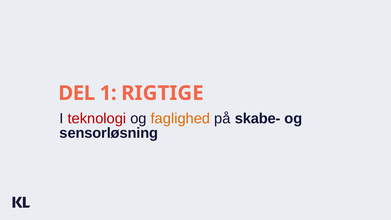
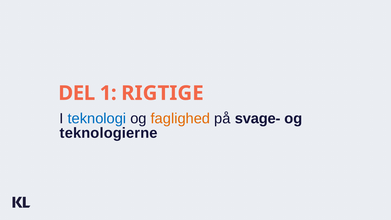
teknologi colour: red -> blue (97, 118)
skabe-: skabe- -> svage- (258, 118)
sensorløsning: sensorløsning -> teknologierne (109, 133)
